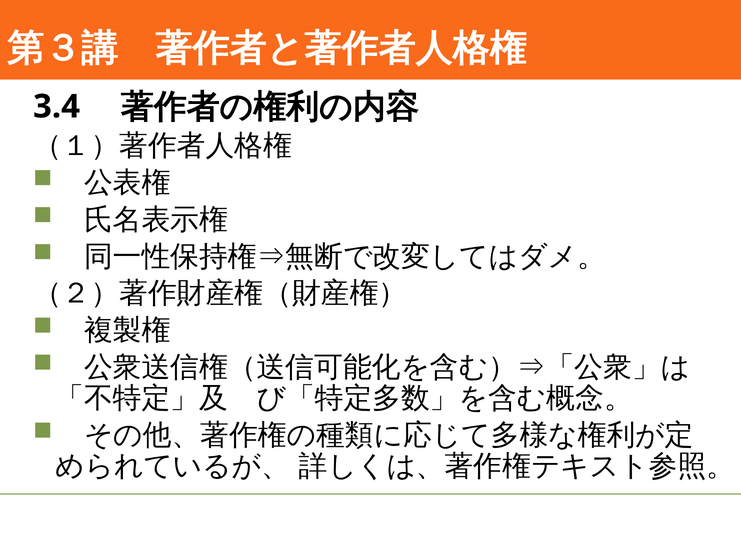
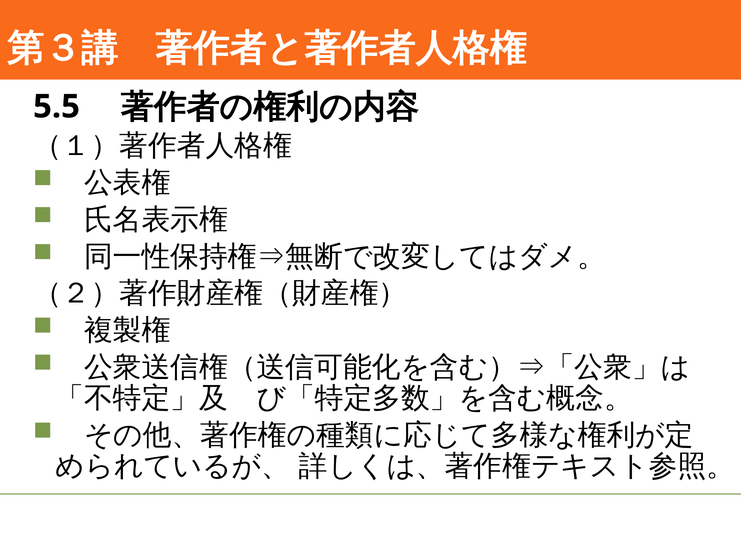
3.4: 3.4 -> 5.5 (56, 107)
